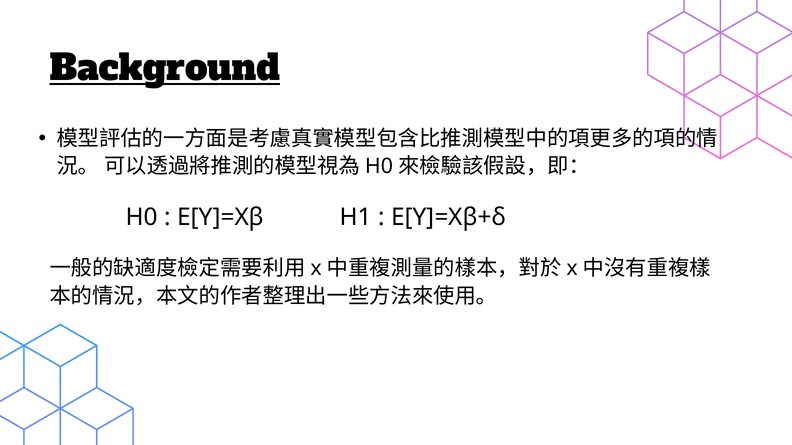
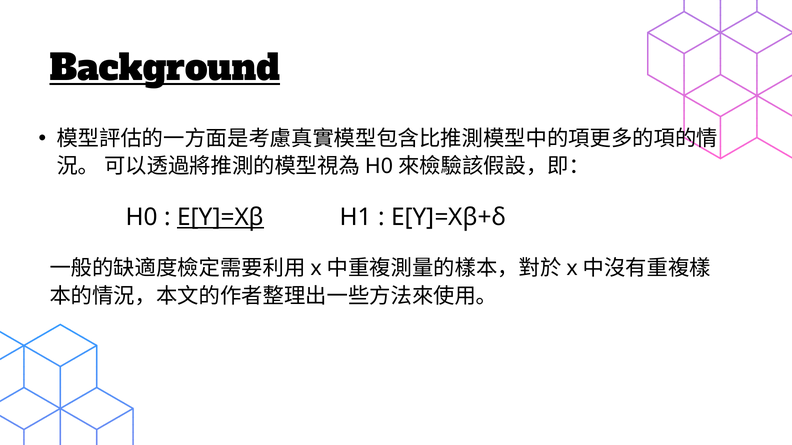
E[Y]=Xβ underline: none -> present (220, 217)
